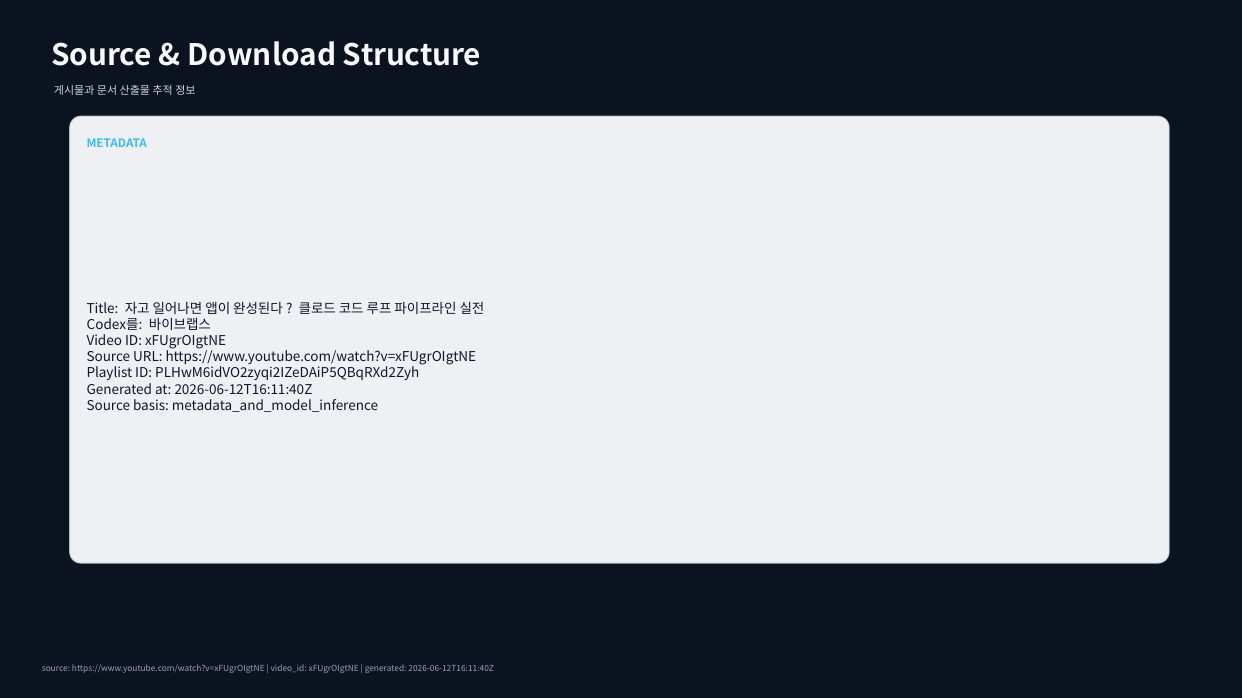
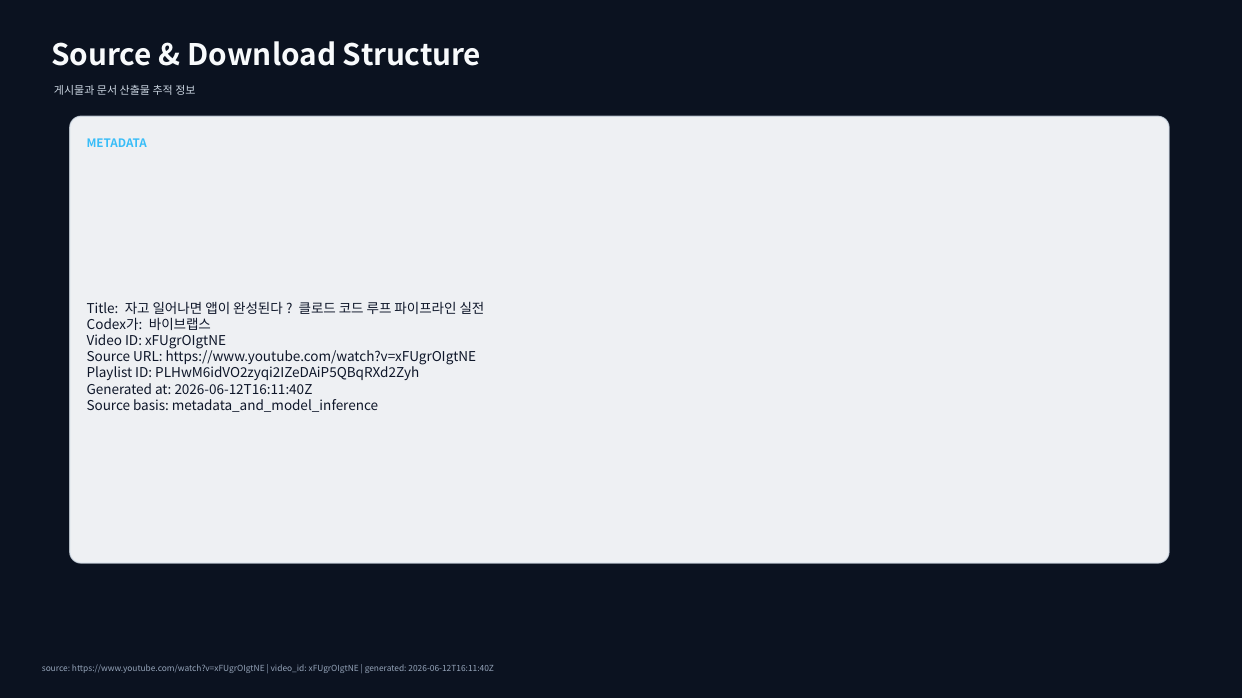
Codex를: Codex를 -> Codex가 (115, 325)
